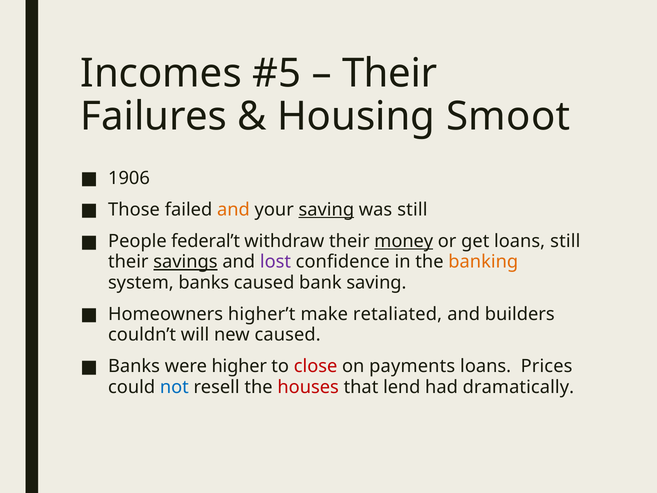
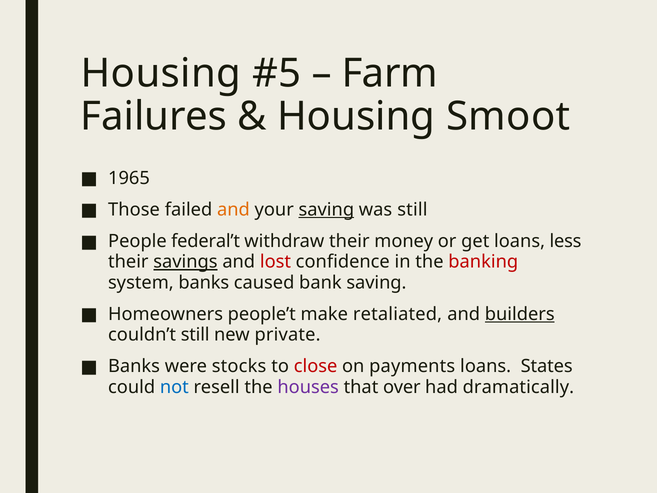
Incomes: Incomes -> Housing (161, 74)
Their: Their -> Farm (390, 74)
1906: 1906 -> 1965 (129, 178)
money underline: present -> none (404, 241)
loans still: still -> less (566, 241)
lost colour: purple -> red (275, 262)
banking colour: orange -> red (483, 262)
higher’t: higher’t -> people’t (262, 314)
builders underline: none -> present (520, 314)
couldn’t will: will -> still (195, 335)
new caused: caused -> private (288, 335)
higher: higher -> stocks (239, 366)
Prices: Prices -> States (547, 366)
houses colour: red -> purple (308, 387)
lend: lend -> over (402, 387)
